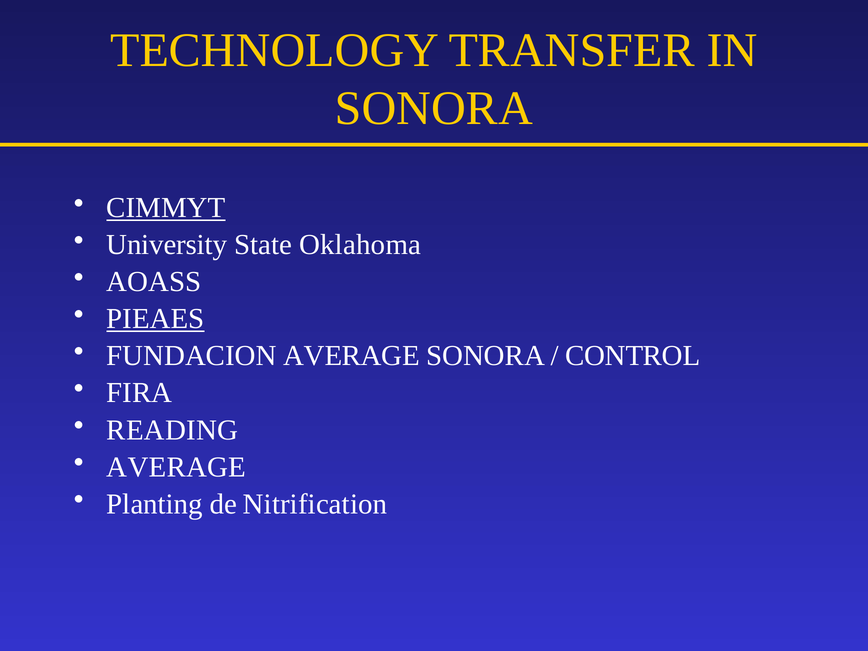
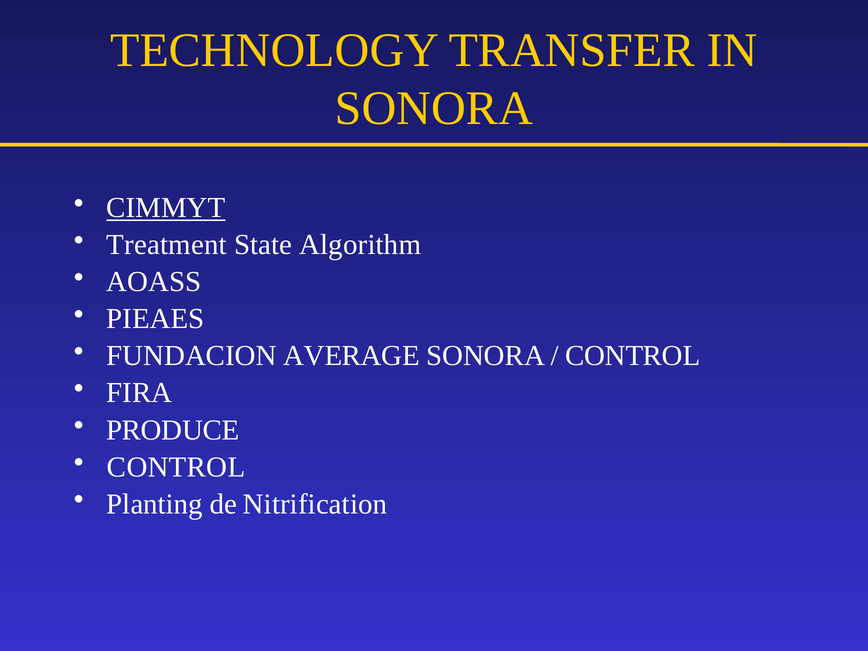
University: University -> Treatment (167, 245)
Oklahoma: Oklahoma -> Algorithm (360, 245)
PIEAES underline: present -> none (155, 319)
READING: READING -> PRODUCE (173, 430)
AVERAGE: AVERAGE -> CONTROL (176, 467)
